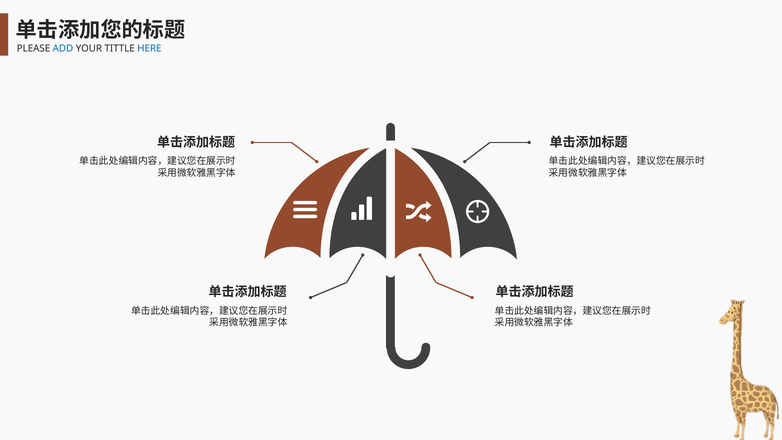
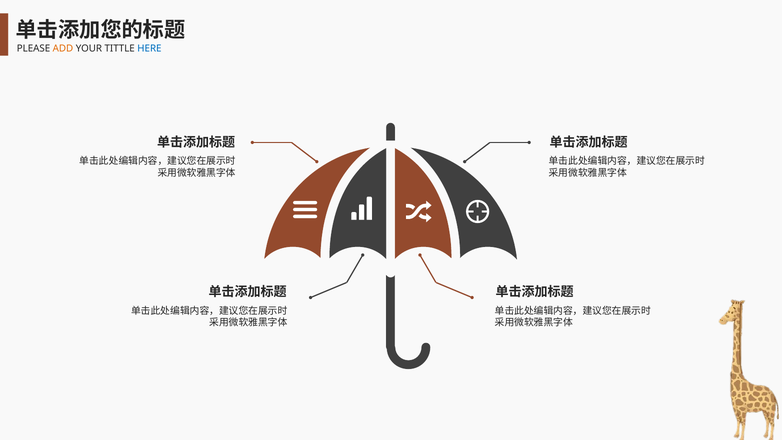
ADD colour: blue -> orange (63, 48)
